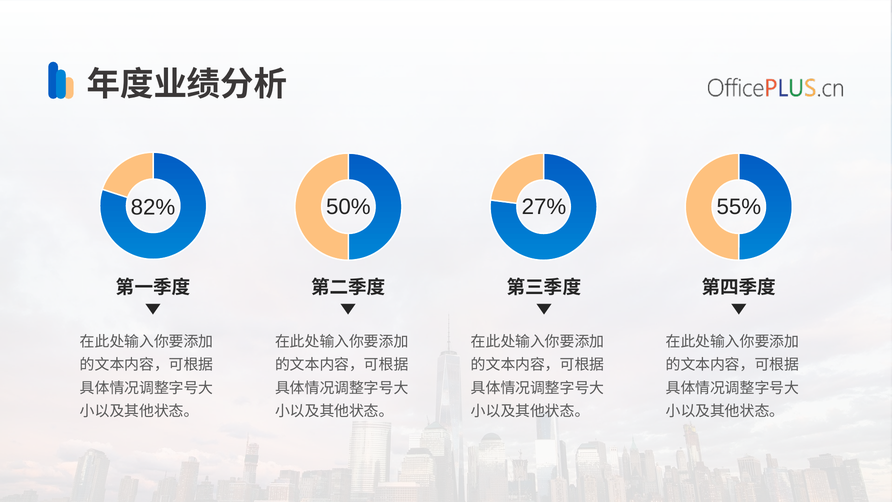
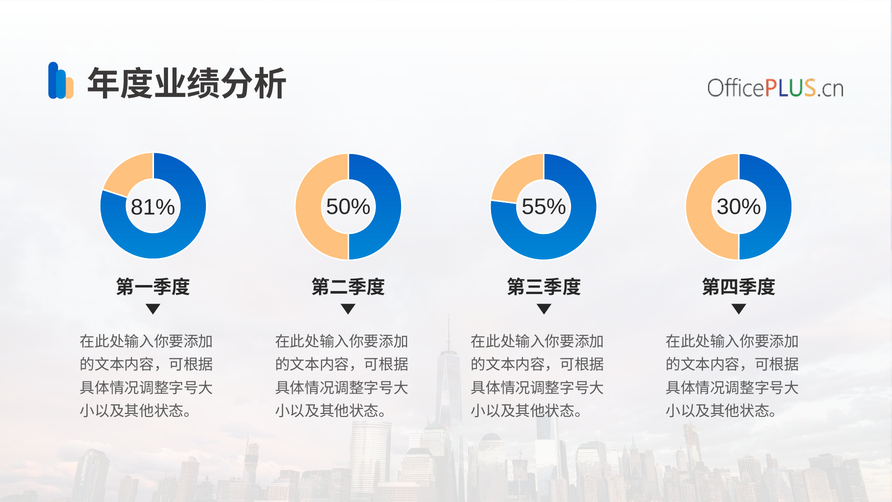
55%: 55% -> 30% (739, 207)
82%: 82% -> 81% (153, 207)
27%: 27% -> 55% (544, 207)
